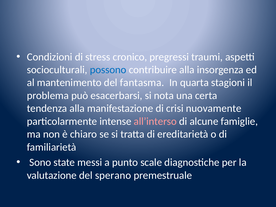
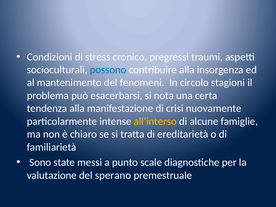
fantasma: fantasma -> fenomeni (142, 83)
quarta: quarta -> circolo (194, 83)
all’interso colour: pink -> yellow (155, 121)
